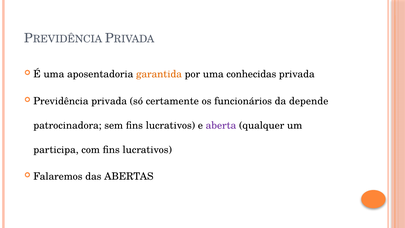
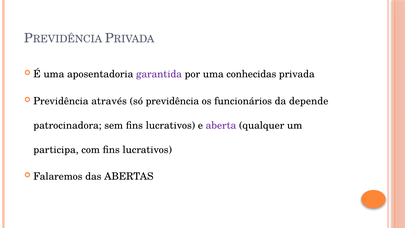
garantida colour: orange -> purple (159, 74)
Previdência privada: privada -> através (109, 101)
só certamente: certamente -> previdência (172, 101)
